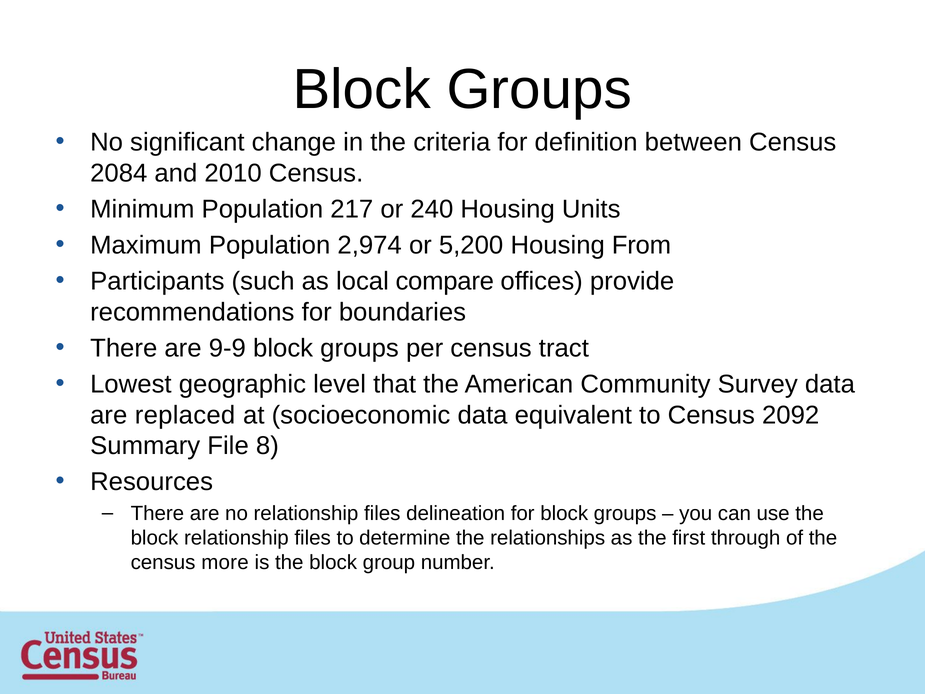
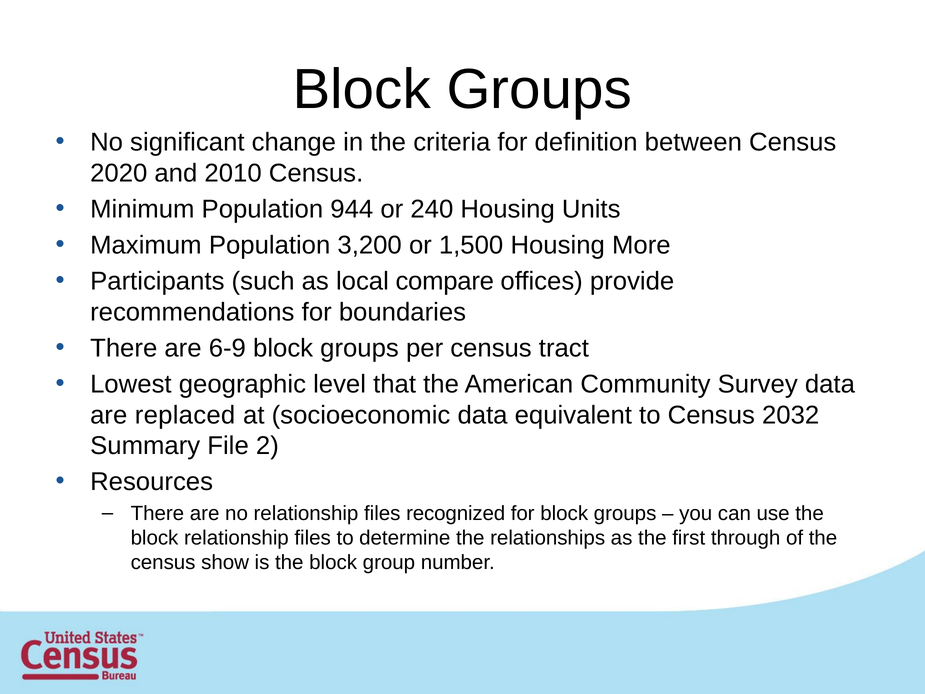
2084: 2084 -> 2020 (119, 173)
217: 217 -> 944 (352, 209)
2,974: 2,974 -> 3,200 (370, 245)
5,200: 5,200 -> 1,500 (471, 245)
From: From -> More (641, 245)
9-9: 9-9 -> 6-9 (227, 348)
2092: 2092 -> 2032 (791, 415)
8: 8 -> 2 (267, 446)
delineation: delineation -> recognized (456, 513)
more: more -> show (225, 562)
